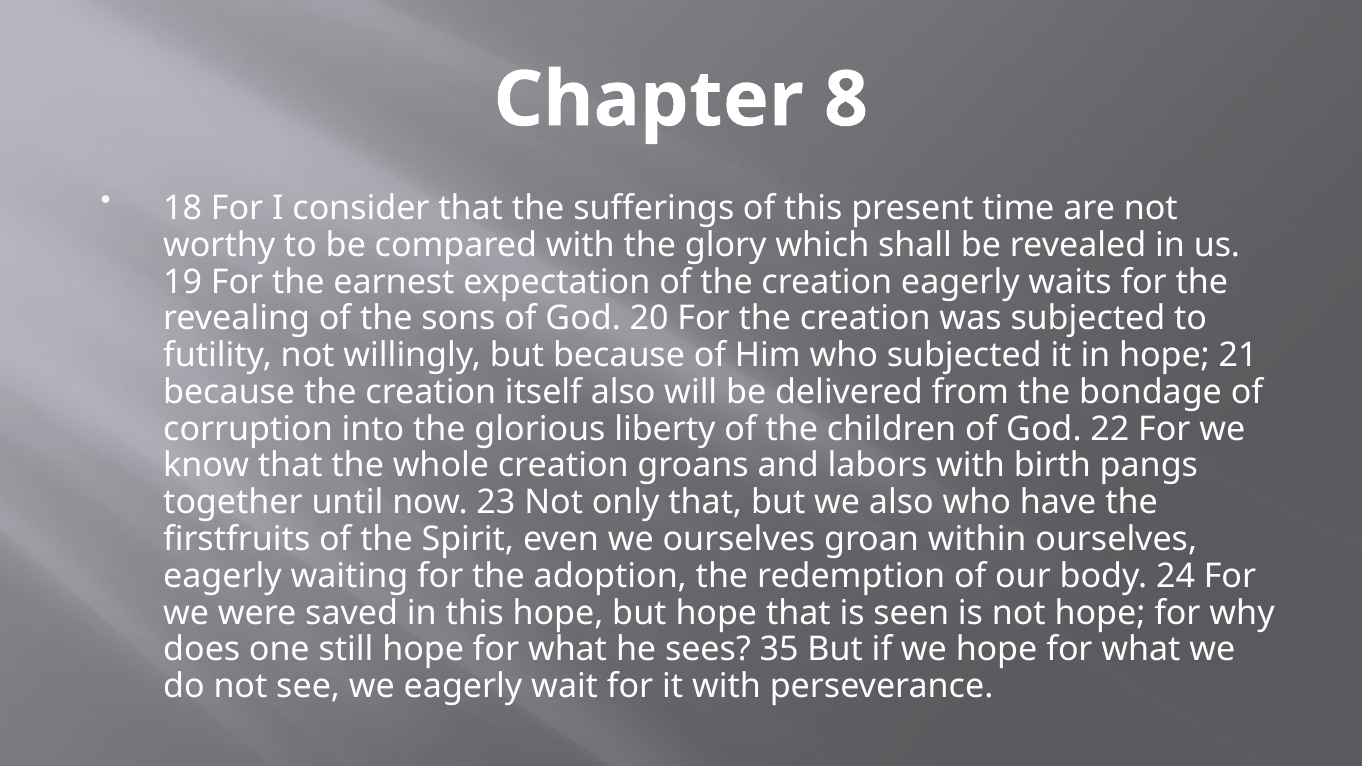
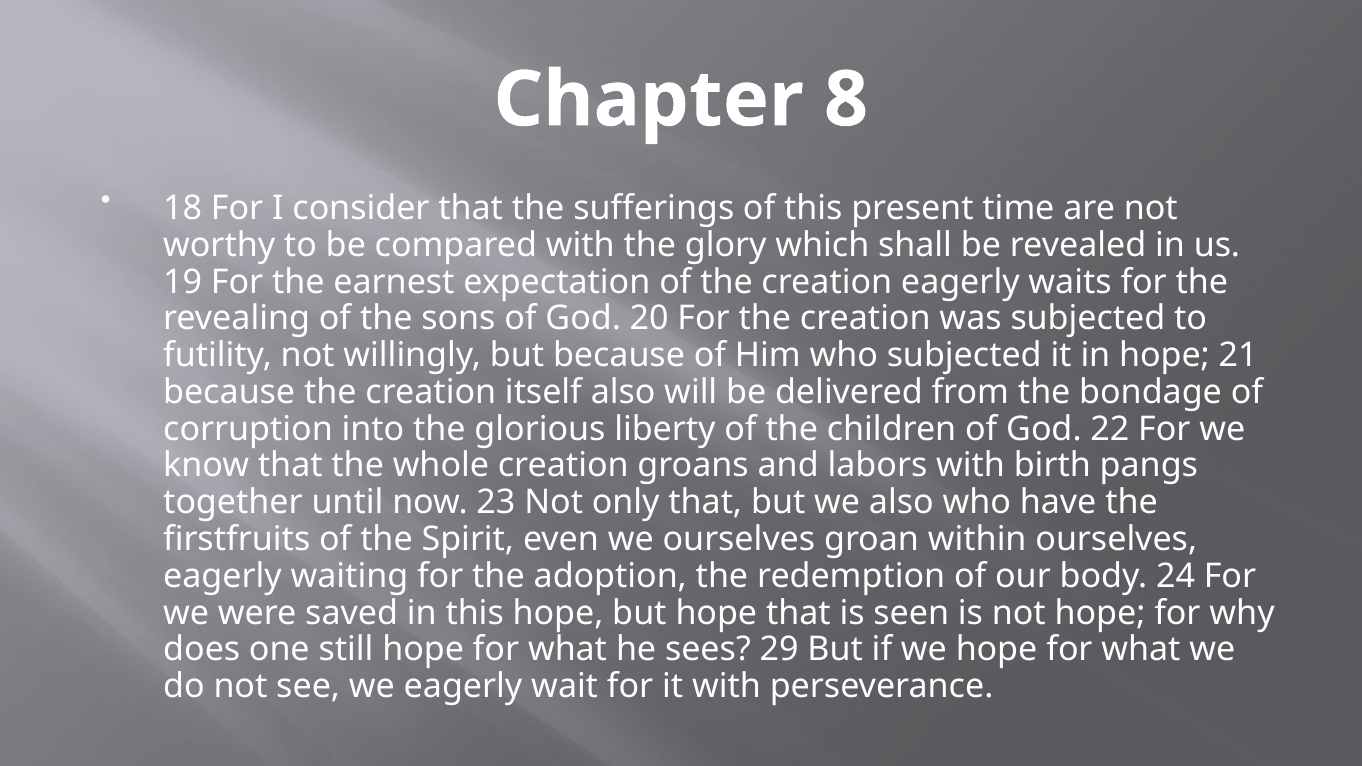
35: 35 -> 29 (779, 650)
